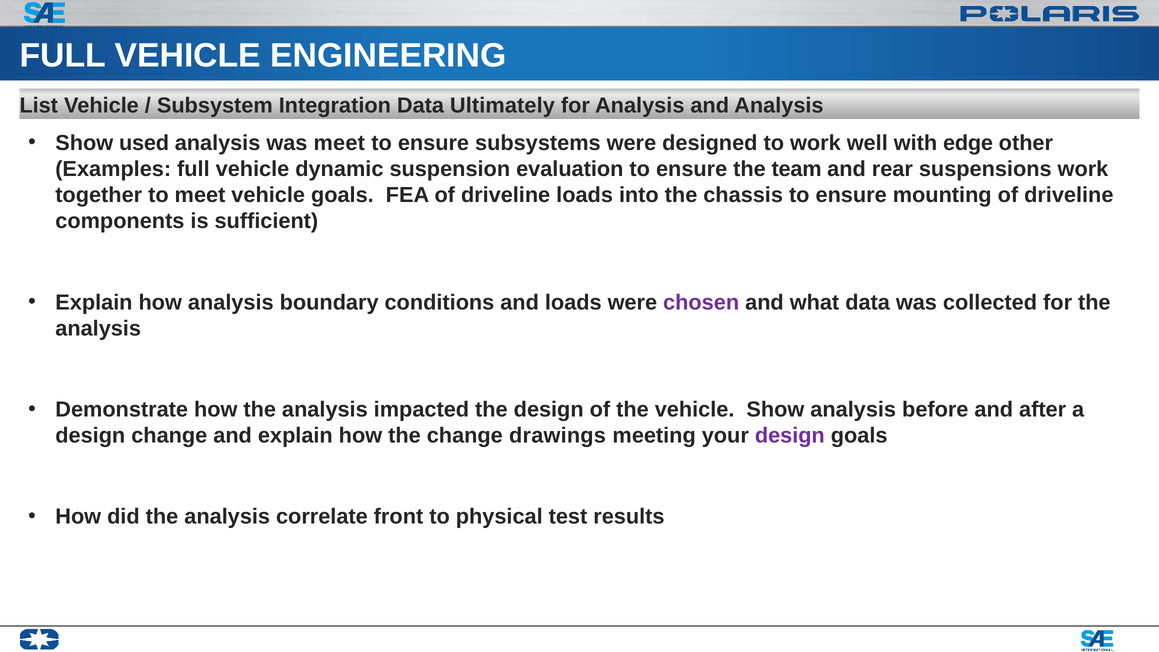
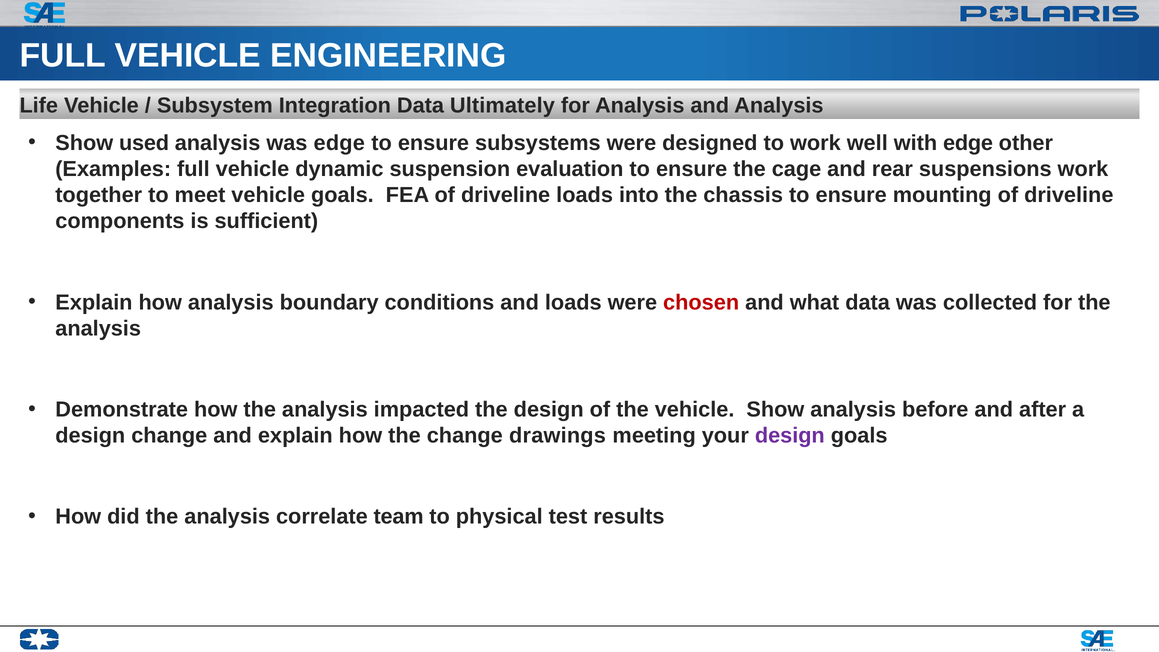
List: List -> Life (39, 105)
was meet: meet -> edge (339, 143)
team: team -> cage (797, 169)
chosen colour: purple -> red (701, 302)
front: front -> team (399, 517)
